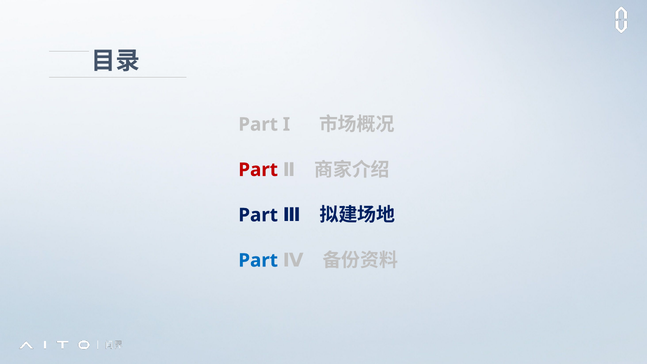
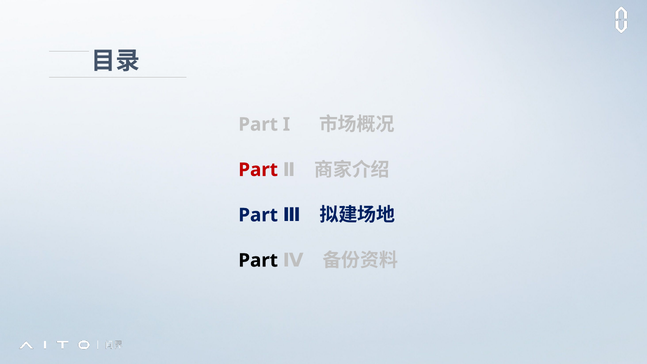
Part colour: blue -> black (258, 260)
